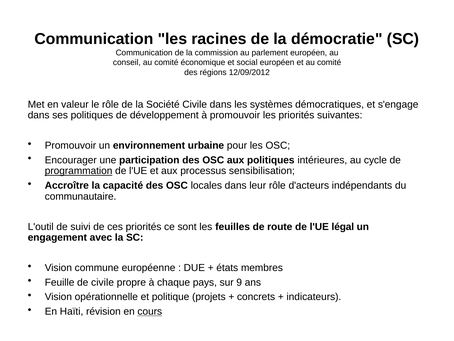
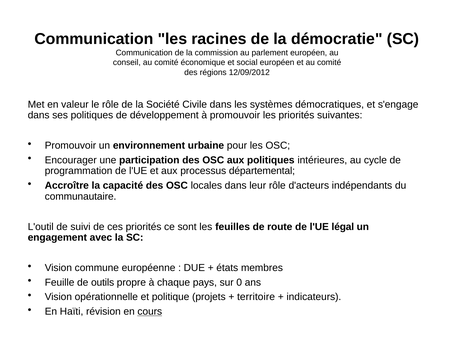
programmation underline: present -> none (79, 171)
sensibilisation: sensibilisation -> départemental (262, 171)
de civile: civile -> outils (103, 282)
9: 9 -> 0 (239, 282)
concrets: concrets -> territoire (256, 297)
